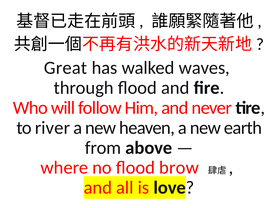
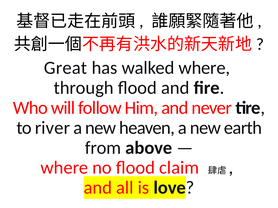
walked waves: waves -> where (204, 68)
brow: brow -> claim (179, 168)
